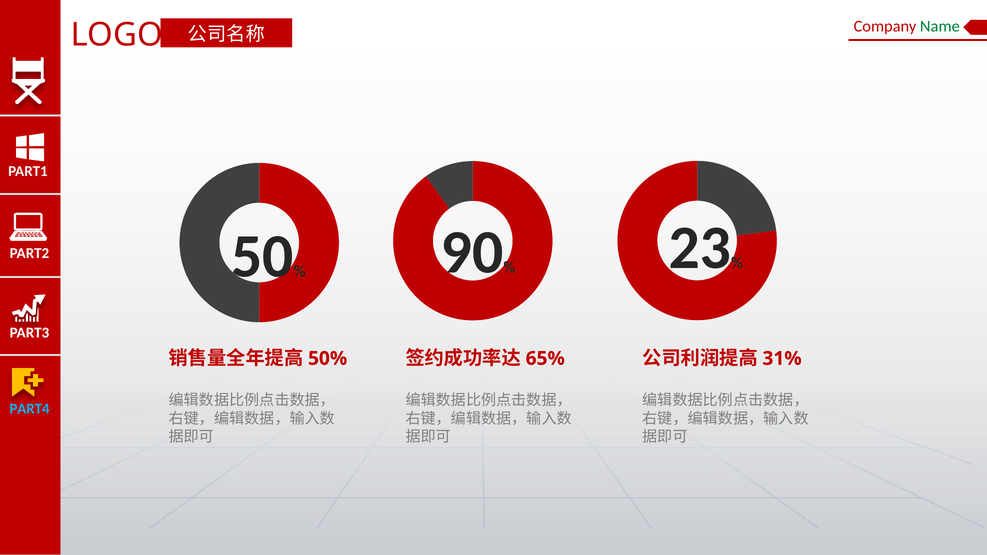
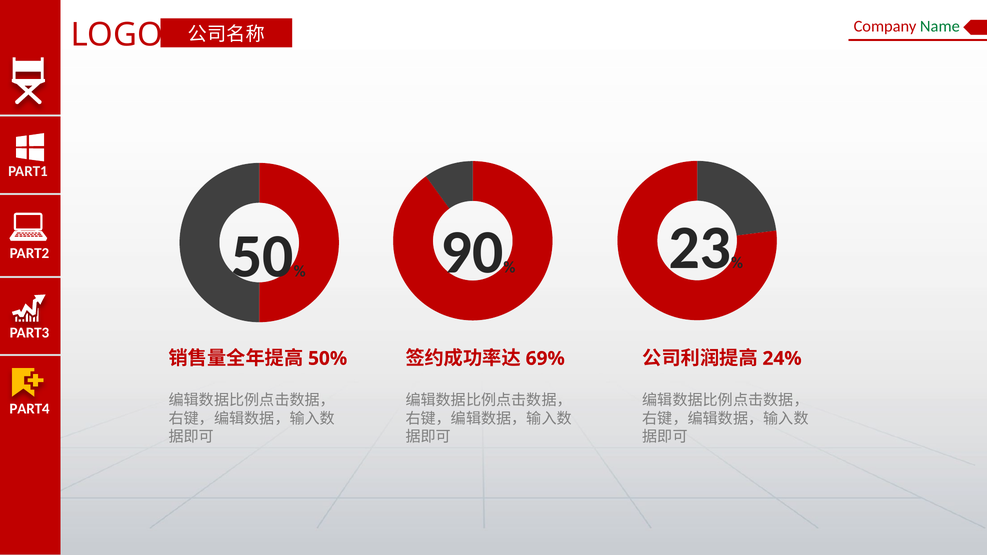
65%: 65% -> 69% (545, 359)
31%: 31% -> 24% (782, 359)
PART4 colour: light blue -> white (30, 409)
